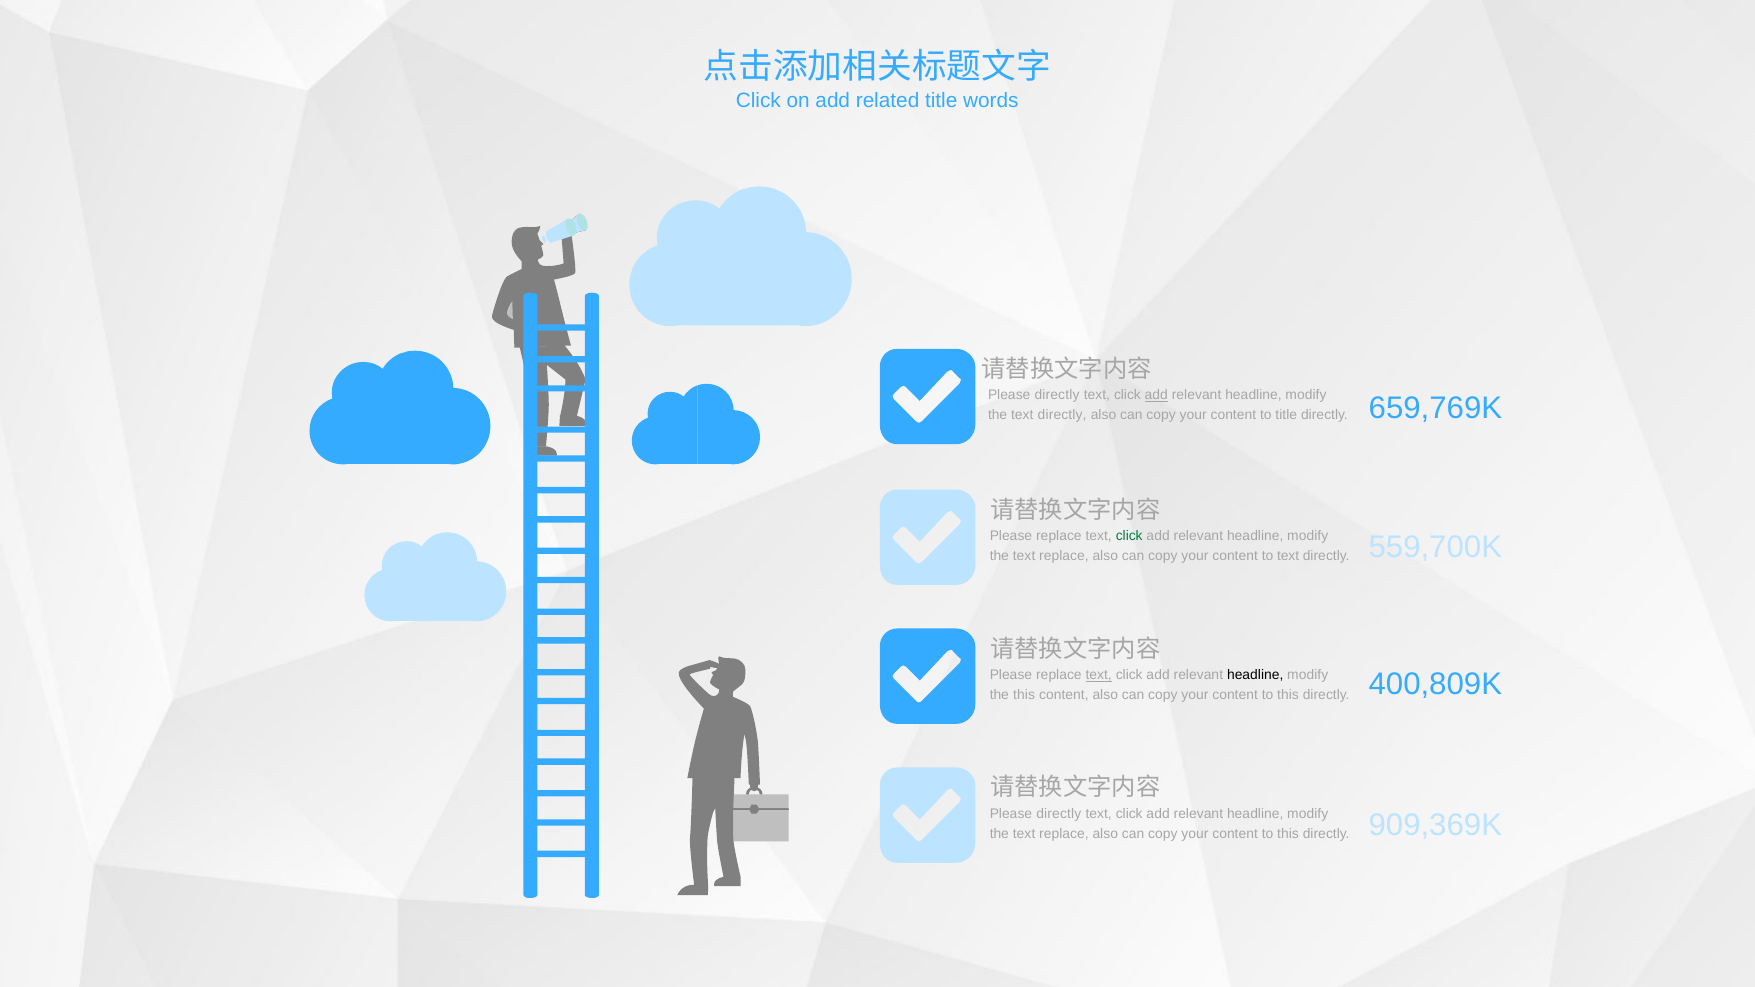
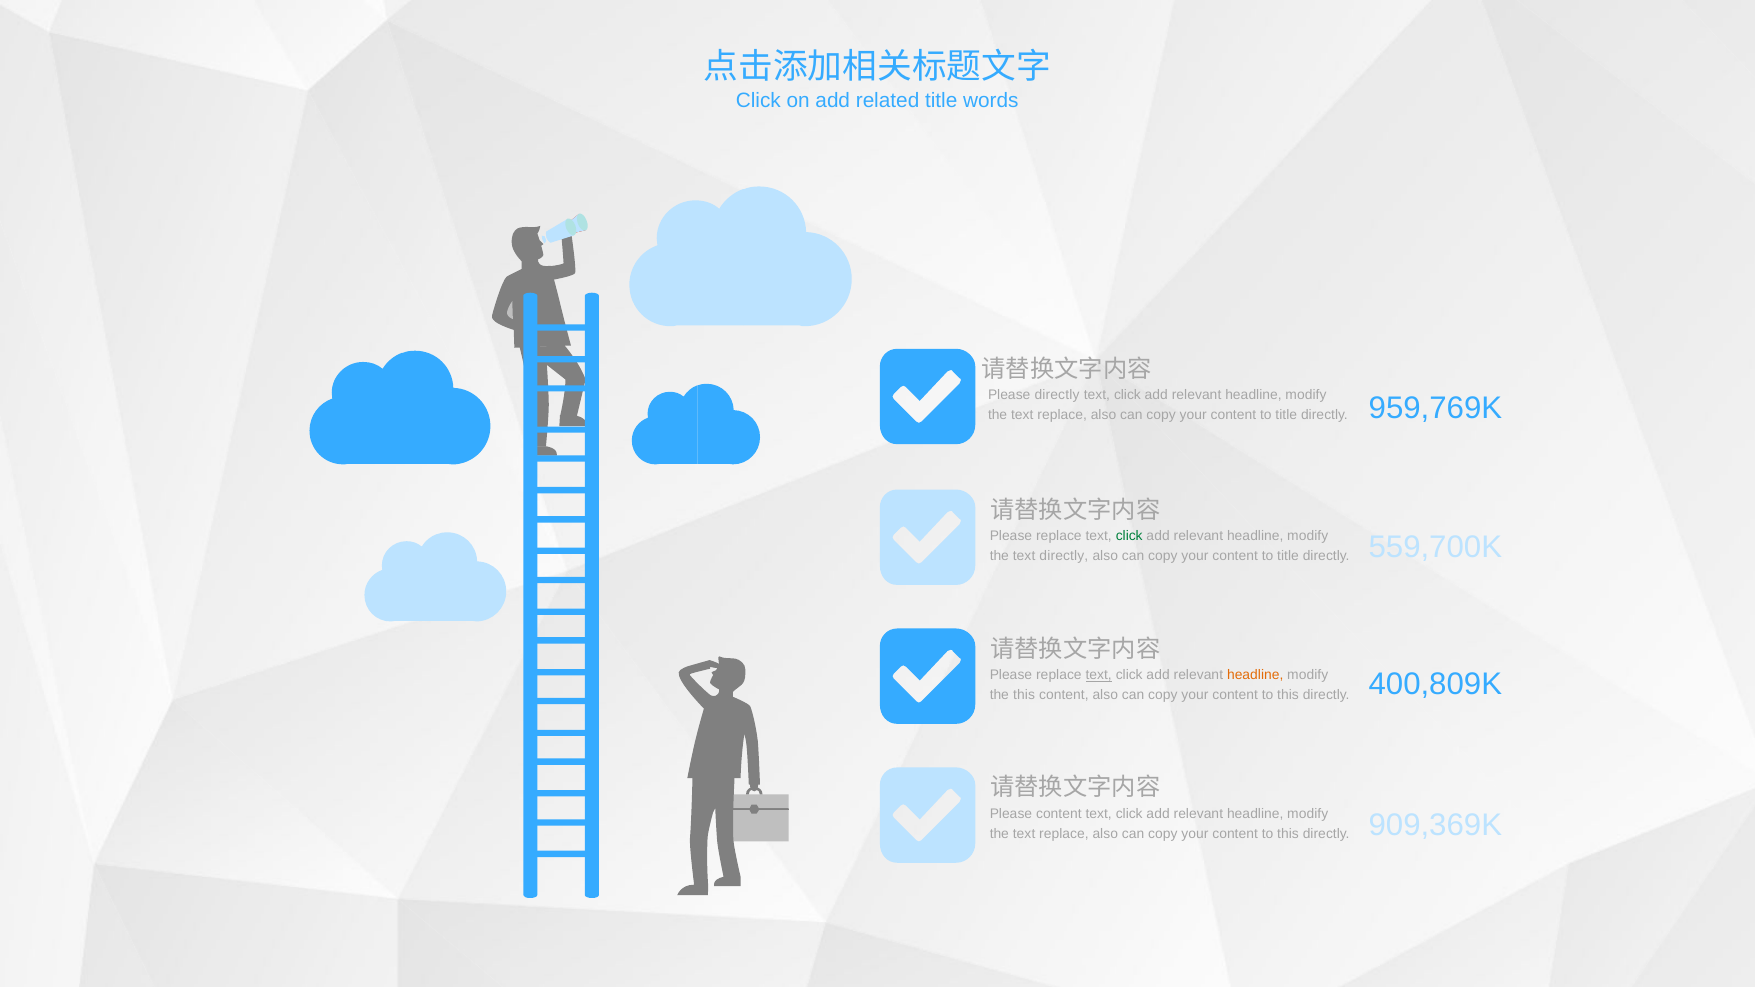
add underline: present -> none (1156, 395)
directly: directly -> replace (1062, 415)
659,769K: 659,769K -> 959,769K (1435, 408)
replace: replace -> directly (1064, 556)
text: text -> title (1288, 556)
headline colour: black -> orange (1255, 675)
directly: directly -> content (1059, 814)
